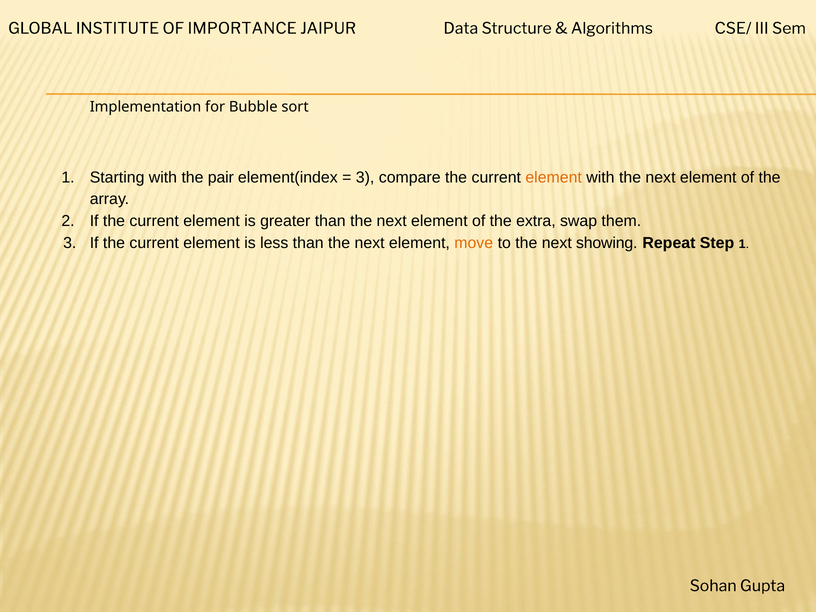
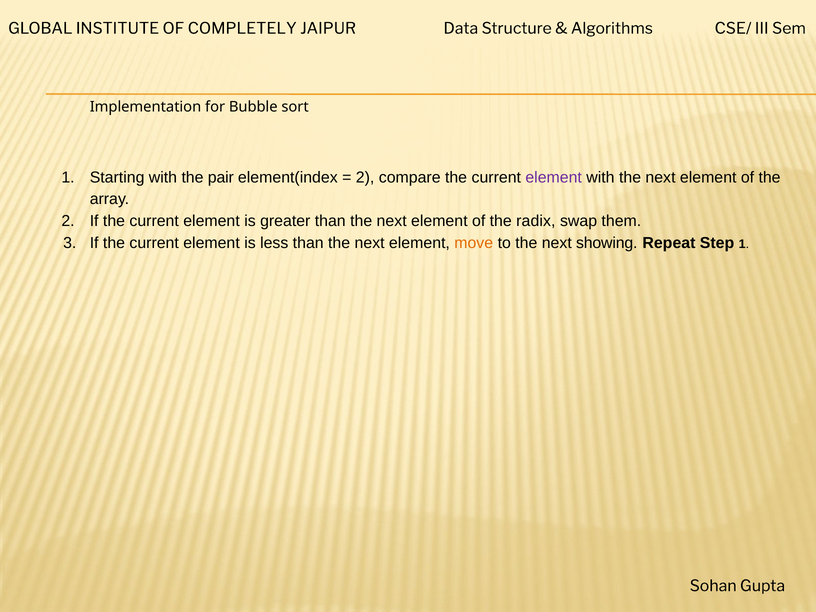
IMPORTANCE: IMPORTANCE -> COMPLETELY (242, 28)
3: 3 -> 2 (365, 177)
element colour: orange -> purple (554, 177)
extra: extra -> radix (536, 221)
